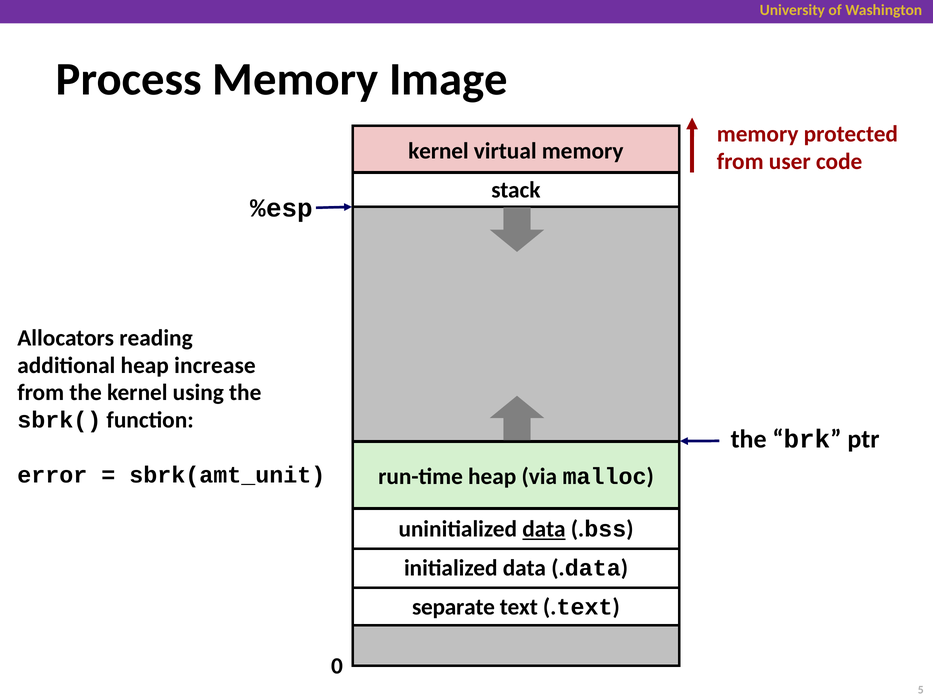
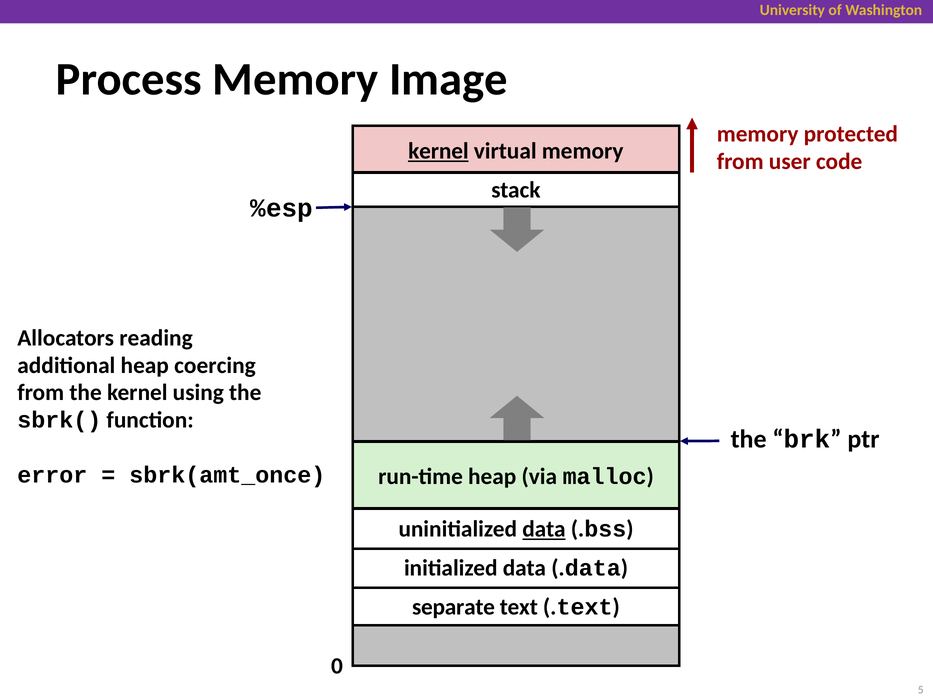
kernel underline: none -> present (438, 151)
increase: increase -> coercing (215, 365)
sbrk(amt_unit: sbrk(amt_unit -> sbrk(amt_once (227, 475)
